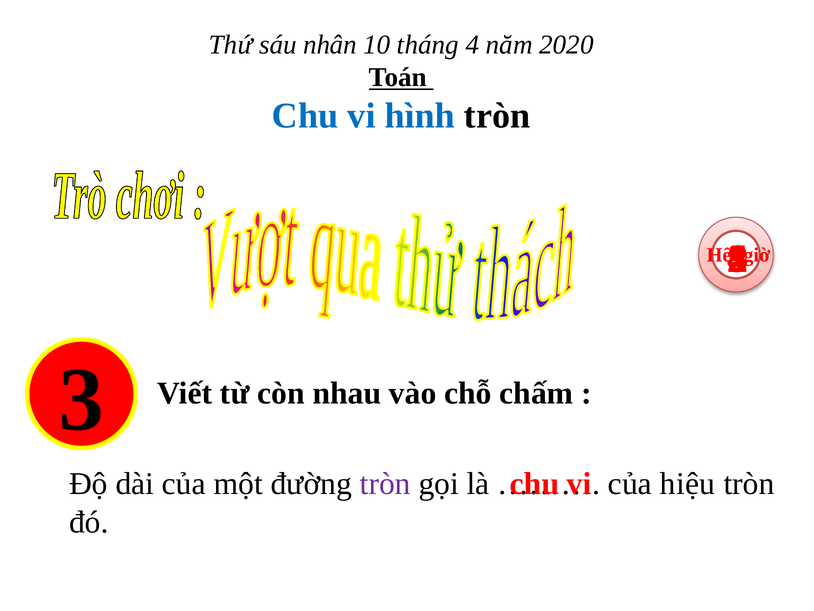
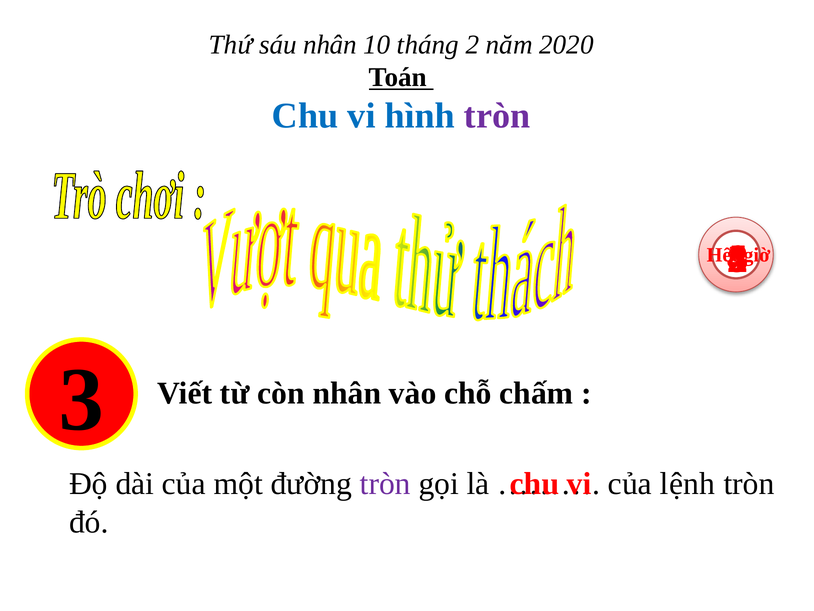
4: 4 -> 2 (472, 45)
tròn colour: black -> purple (497, 116)
còn nhau: nhau -> nhân (347, 393)
hiệu: hiệu -> lệnh (688, 484)
